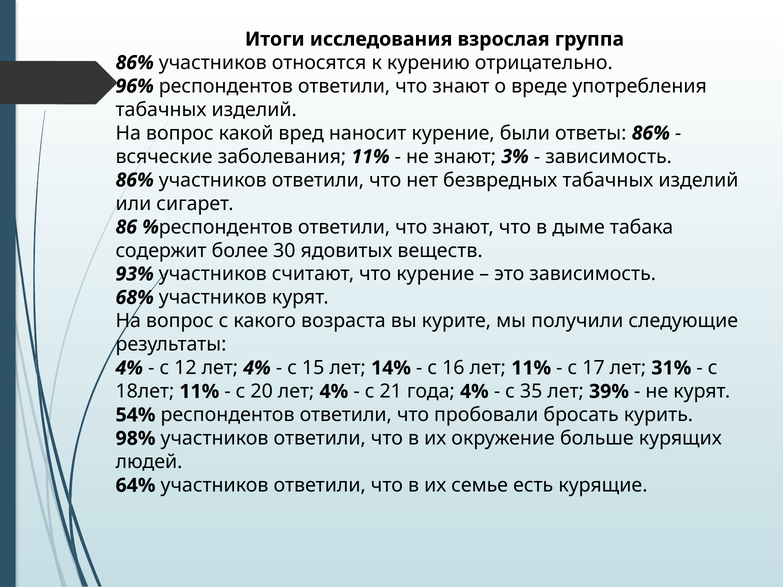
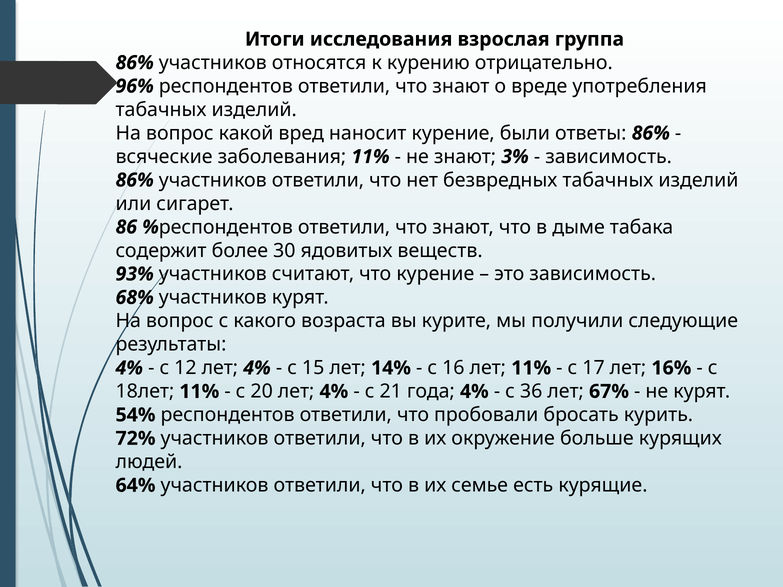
31%: 31% -> 16% (671, 368)
35: 35 -> 36 (531, 392)
39%: 39% -> 67% (609, 392)
98%: 98% -> 72% (136, 439)
